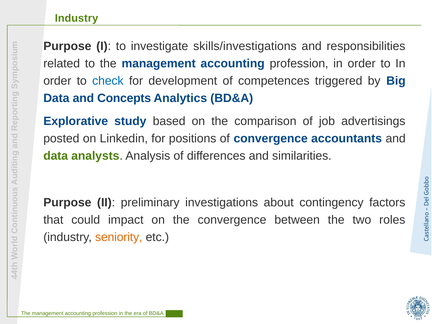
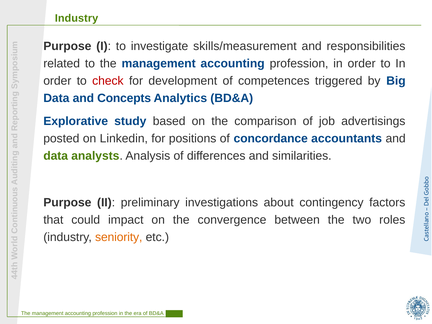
skills/investigations: skills/investigations -> skills/measurement (245, 46)
check colour: blue -> red (108, 81)
of convergence: convergence -> concordance (271, 139)
